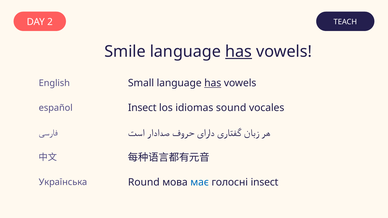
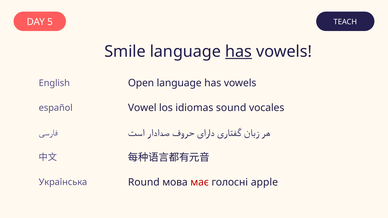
2: 2 -> 5 (50, 22)
Small: Small -> Open (141, 83)
has underline: present -> none (213, 83)
español Insect: Insect -> Vowel (142, 108)
має colour: blue -> red (200, 182)
голосні insect: insect -> apple (264, 182)
